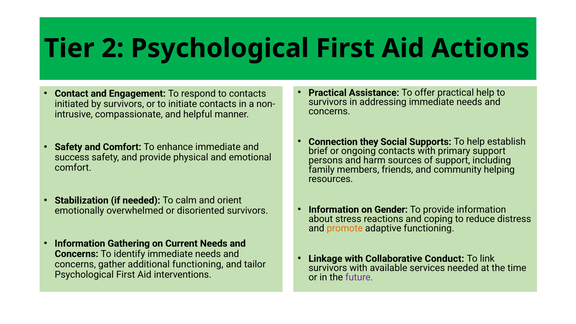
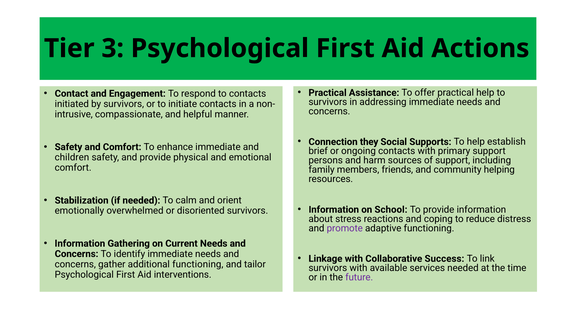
2: 2 -> 3 (113, 48)
success: success -> children (72, 157)
Gender: Gender -> School (391, 210)
promote colour: orange -> purple (345, 228)
Conduct: Conduct -> Success (444, 259)
